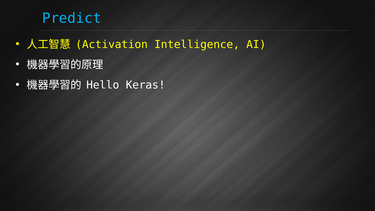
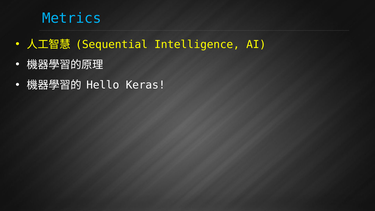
Predict: Predict -> Metrics (72, 18)
Activation: Activation -> Sequential (112, 44)
